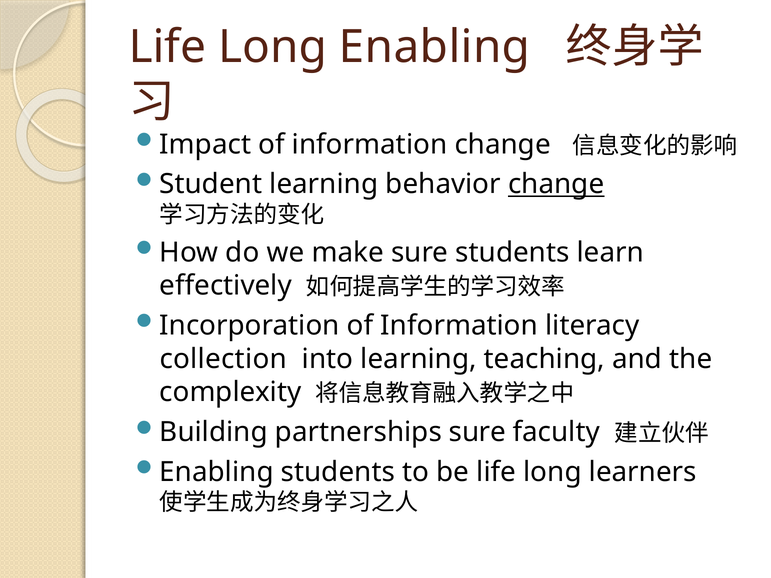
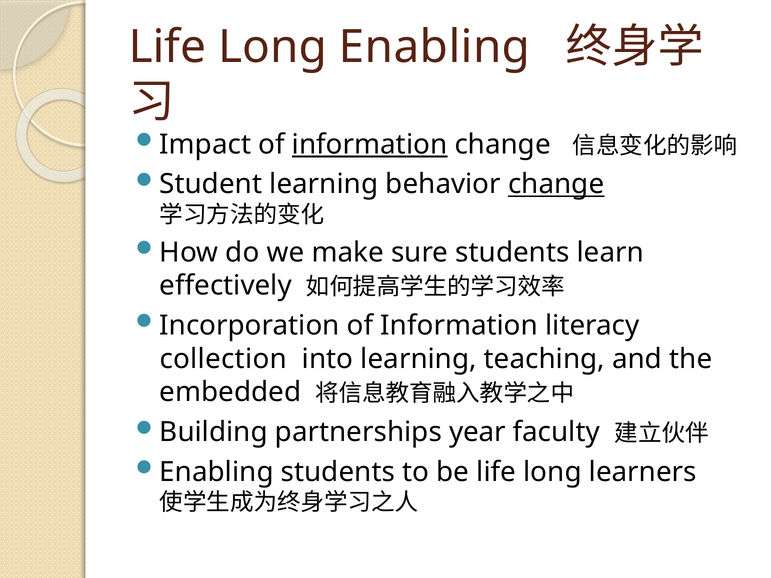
information underline: none -> present (370, 145)
complexity: complexity -> embedded (230, 392)
partnerships sure: sure -> year (477, 432)
